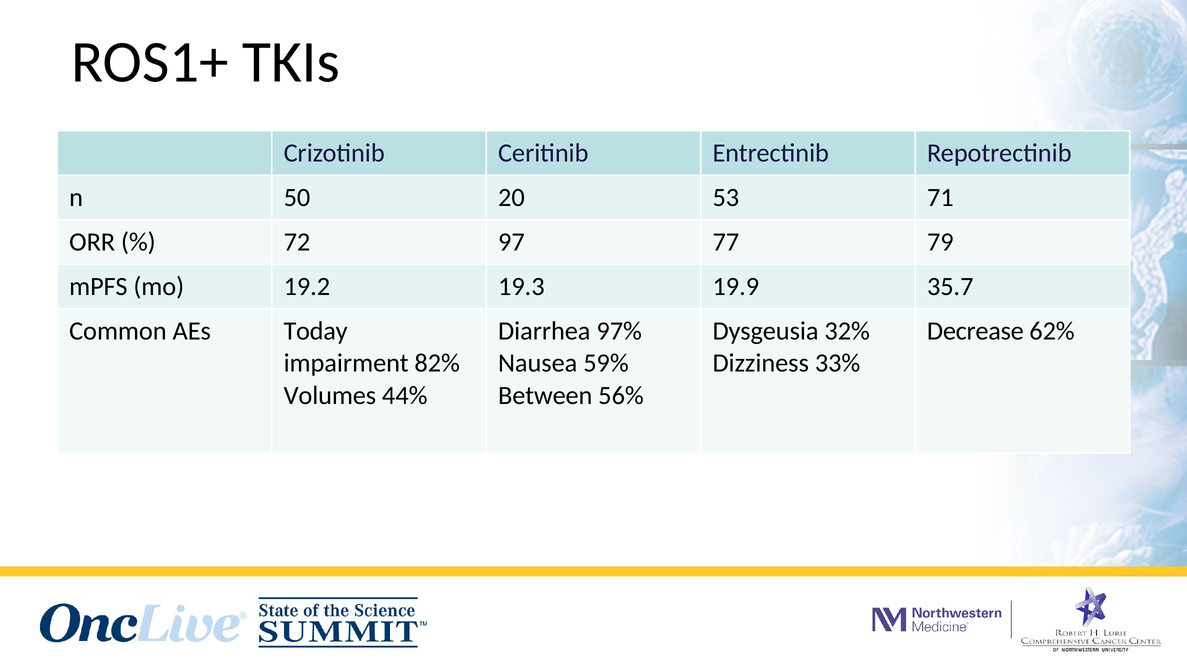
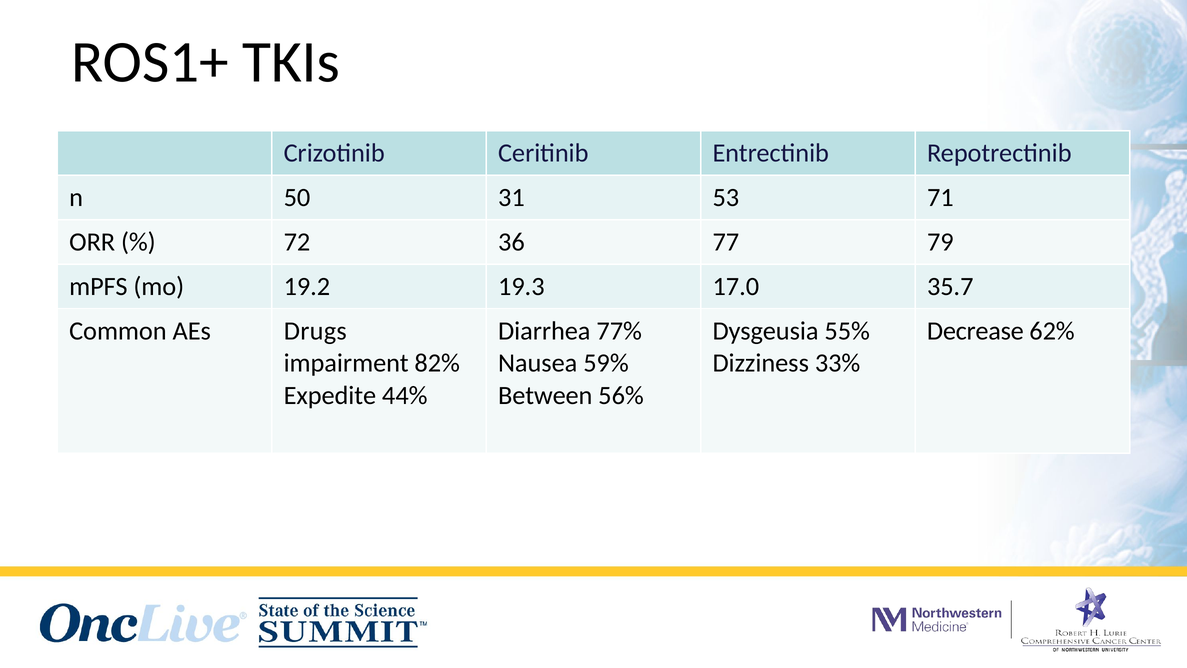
20: 20 -> 31 (511, 198)
97: 97 -> 36 (511, 242)
19.9: 19.9 -> 17.0 (736, 287)
Today: Today -> Drugs (315, 331)
97%: 97% -> 77% (619, 331)
32%: 32% -> 55% (847, 331)
Volumes: Volumes -> Expedite (330, 396)
